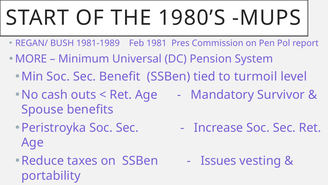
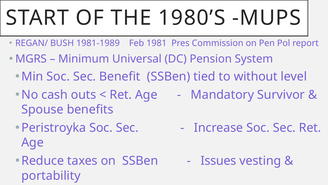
MORE: MORE -> MGRS (31, 59)
turmoil: turmoil -> without (256, 76)
